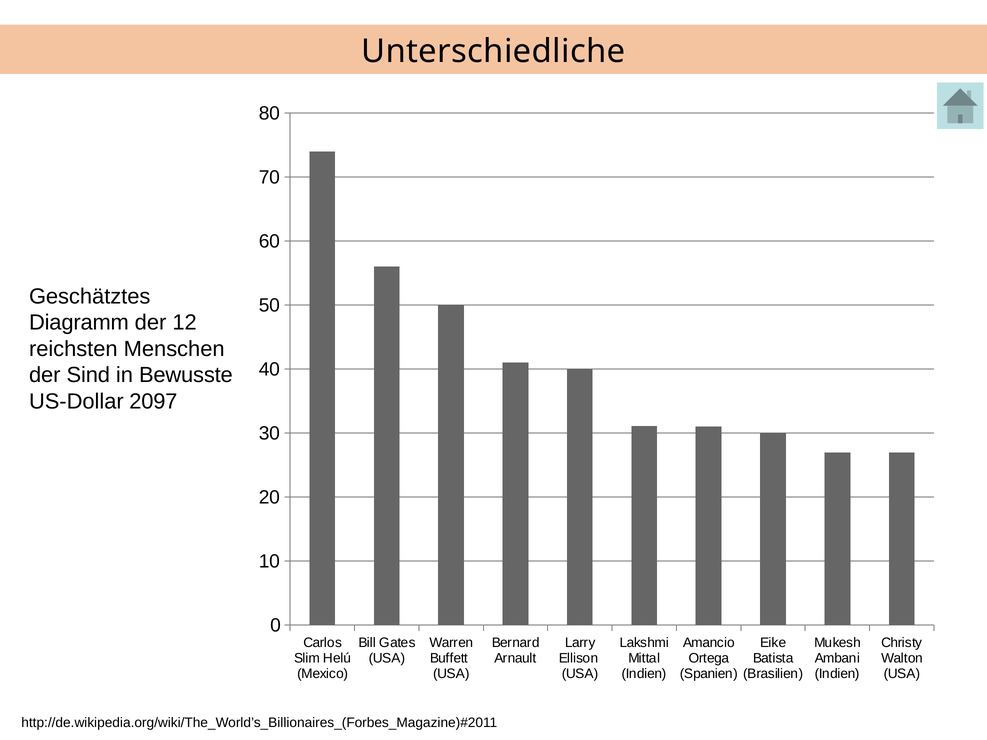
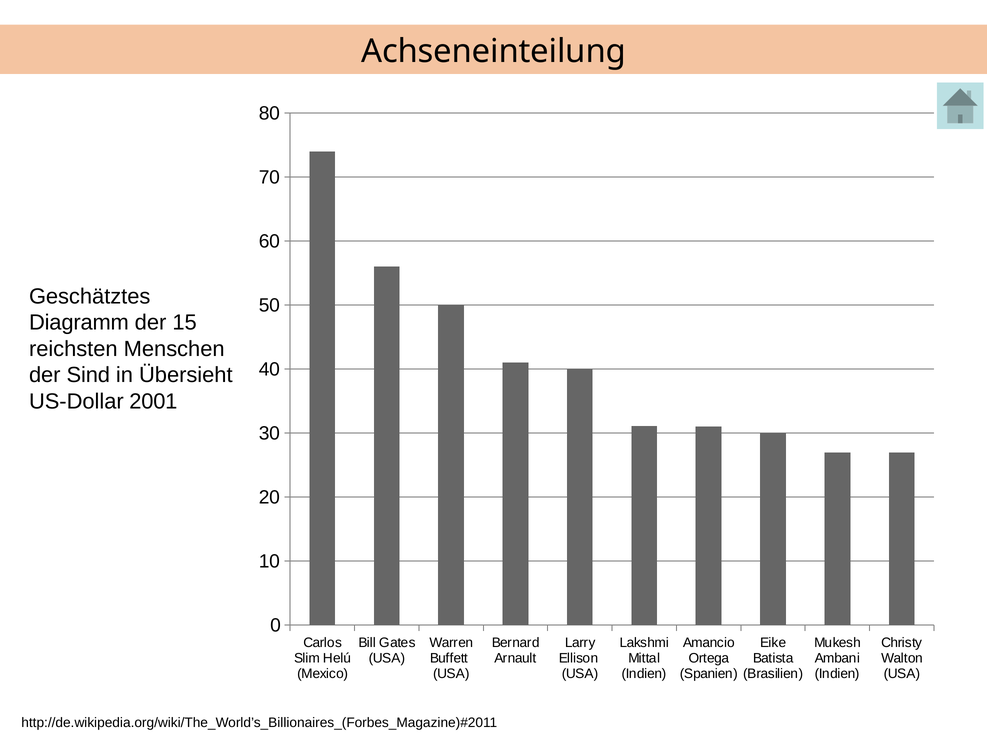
Unterschiedliche: Unterschiedliche -> Achseneinteilung (494, 52)
12: 12 -> 15 (185, 323)
Bewusste: Bewusste -> Übersieht (186, 375)
2097: 2097 -> 2001 (153, 402)
